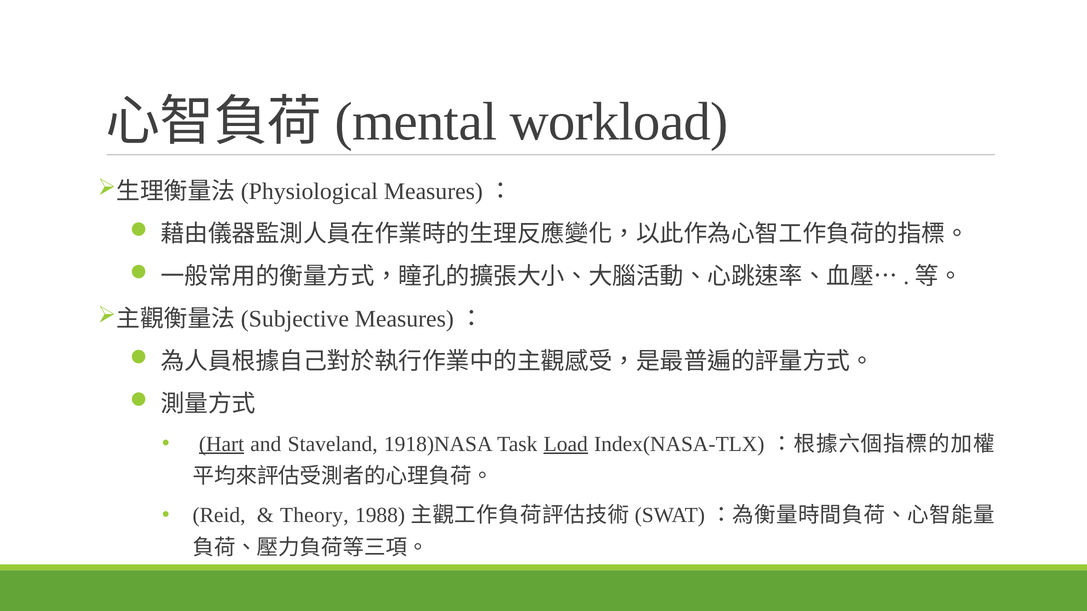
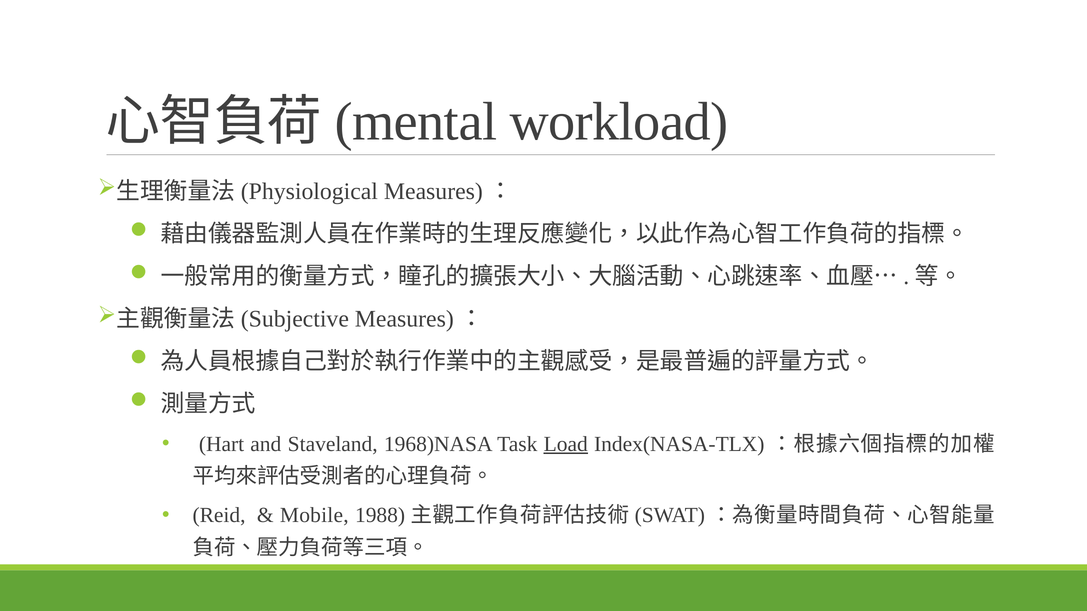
Hart underline: present -> none (222, 444)
1918)NASA: 1918)NASA -> 1968)NASA (438, 444)
Theory: Theory -> Mobile (314, 516)
